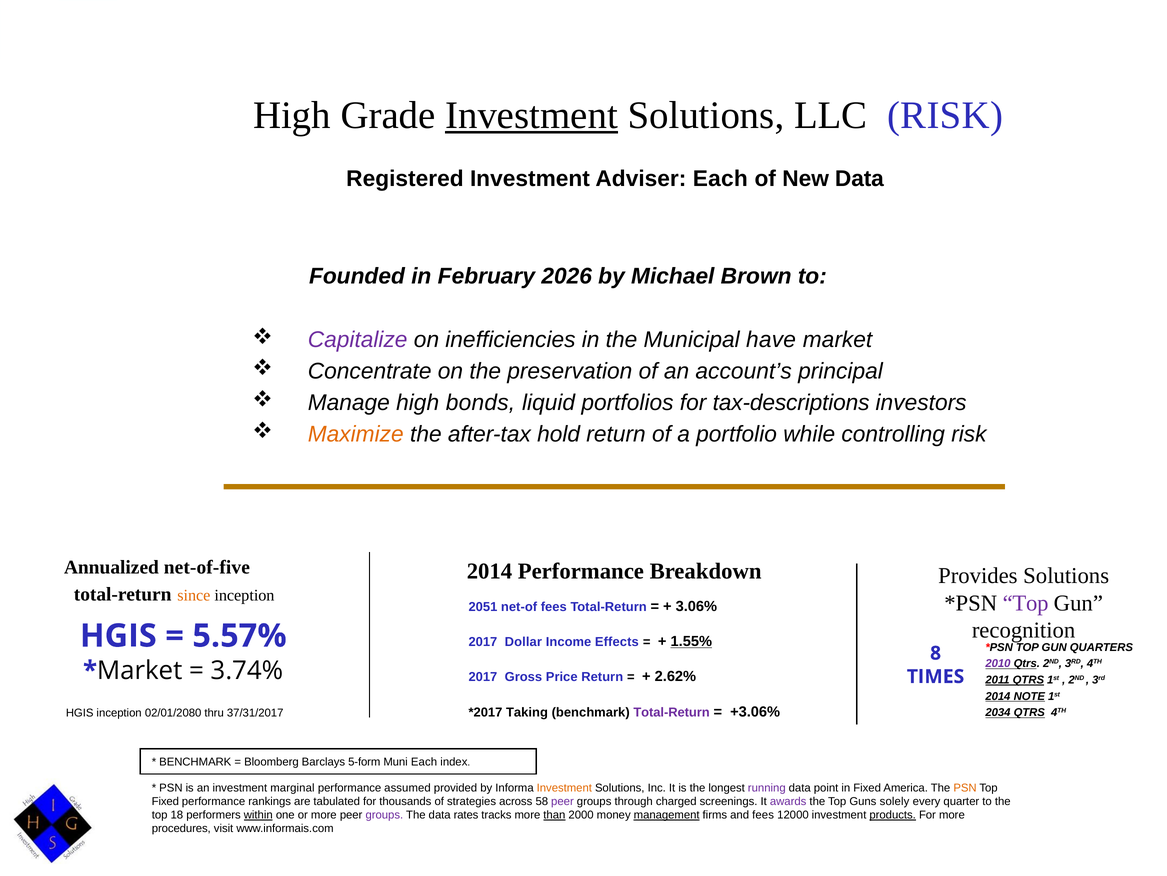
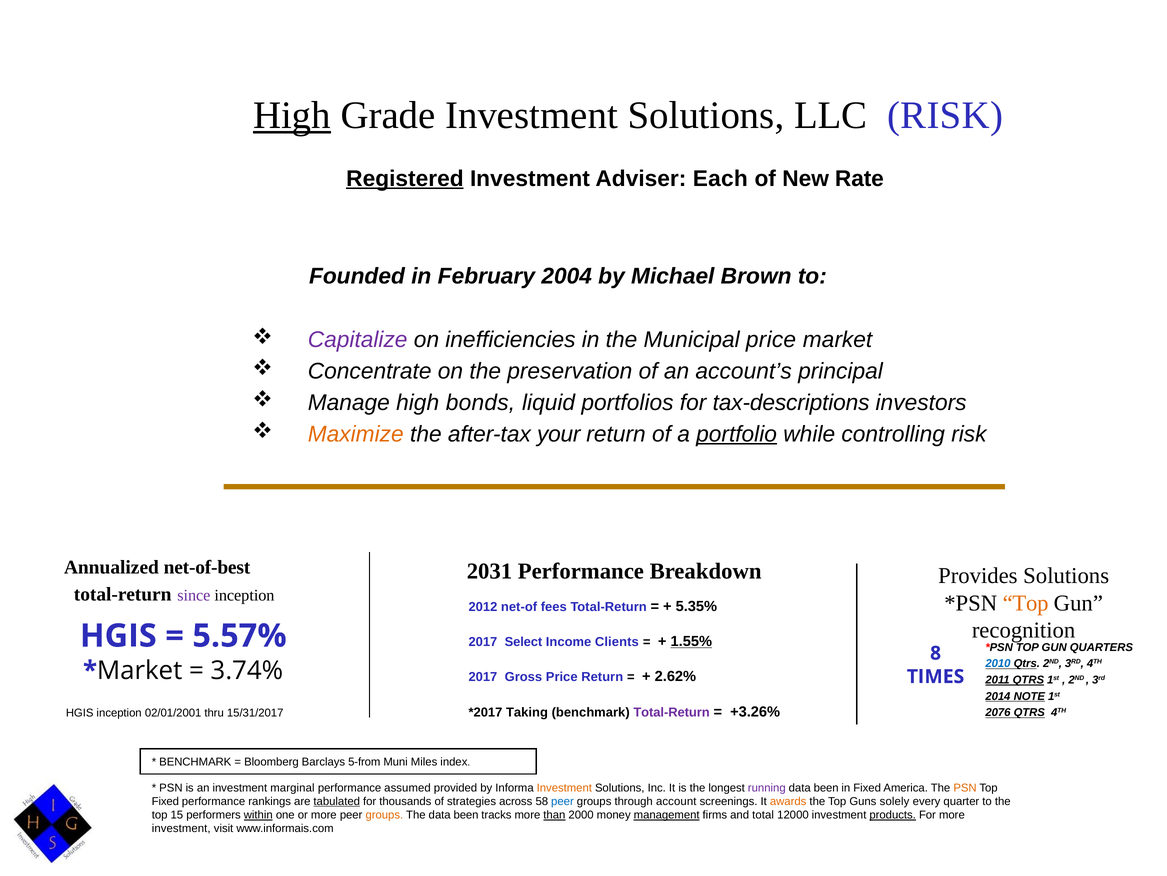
High underline: none -> present (292, 115)
Investment underline: present -> none (531, 115)
Registered underline: none -> present (405, 178)
New Data: Data -> Rate (859, 178)
2026: 2026 -> 2004 (567, 276)
Municipal have: have -> price (771, 340)
hold: hold -> your (559, 434)
portfolio underline: none -> present (737, 434)
net-of-five: net-of-five -> net-of-best (207, 567)
2014: 2014 -> 2031 (489, 571)
since colour: orange -> purple (194, 595)
Top colour: purple -> orange (1026, 603)
2051: 2051 -> 2012 (483, 606)
3.06%: 3.06% -> 5.35% (696, 606)
Dollar: Dollar -> Select (523, 641)
Effects: Effects -> Clients (617, 641)
2010 colour: purple -> blue (998, 663)
+3.06%: +3.06% -> +3.26% (755, 711)
2034: 2034 -> 2076 (998, 712)
02/01/2080: 02/01/2080 -> 02/01/2001 (173, 712)
37/31/2017: 37/31/2017 -> 15/31/2017 (255, 712)
5-form: 5-form -> 5-from (364, 762)
Muni Each: Each -> Miles (424, 762)
point: point -> been (826, 787)
tabulated underline: none -> present (337, 801)
peer colour: purple -> blue (562, 801)
charged: charged -> account (676, 801)
awards colour: purple -> orange (788, 801)
18: 18 -> 15 (177, 814)
groups colour: purple -> orange (384, 814)
The data rates: rates -> been (466, 814)
and fees: fees -> total (763, 814)
procedures: procedures -> investment (181, 828)
